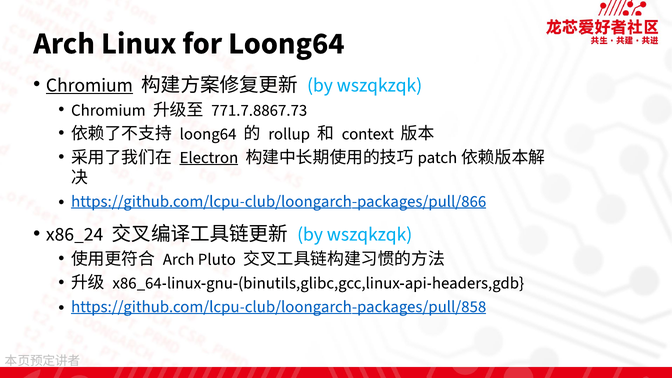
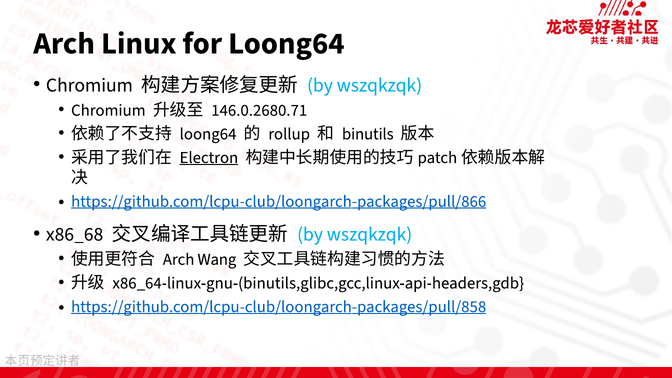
Chromium underline: present -> none (89, 85)
771.7.8867.73: 771.7.8867.73 -> 146.0.2680.71 (259, 110)
context: context -> binutils (368, 134)
x86_24: x86_24 -> x86_68 (75, 234)
Pluto: Pluto -> Wang (217, 259)
